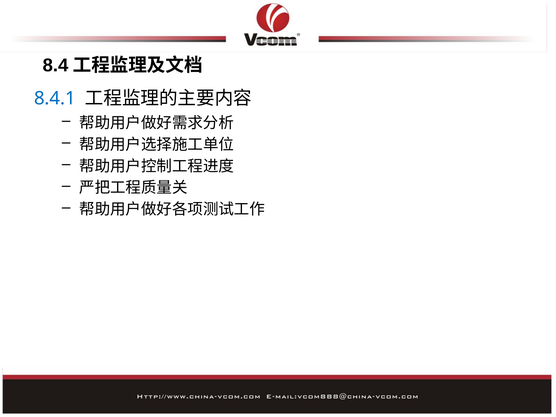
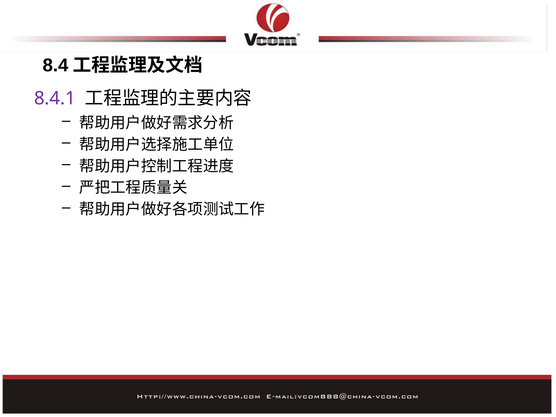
8.4.1 colour: blue -> purple (55, 98)
